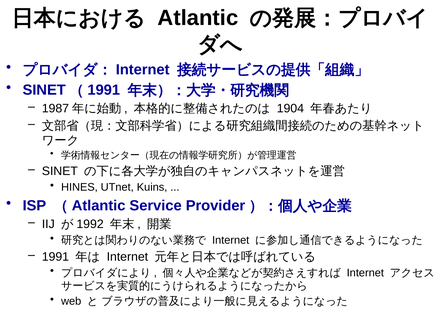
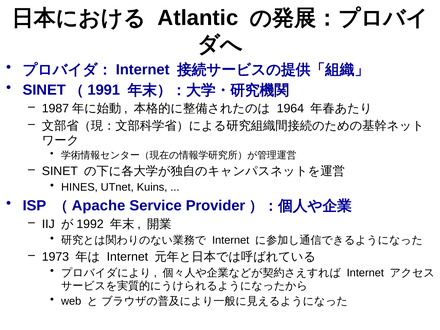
1904: 1904 -> 1964 (290, 109)
Atlantic: Atlantic -> Apache (99, 206)
1991: 1991 -> 1973 (55, 257)
